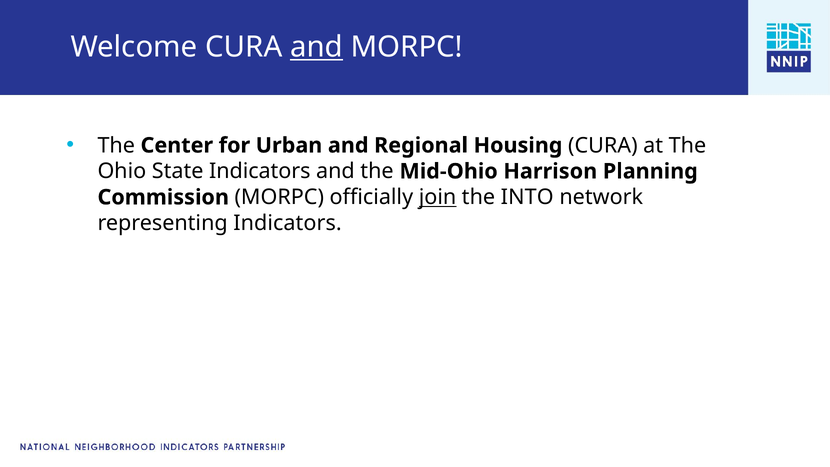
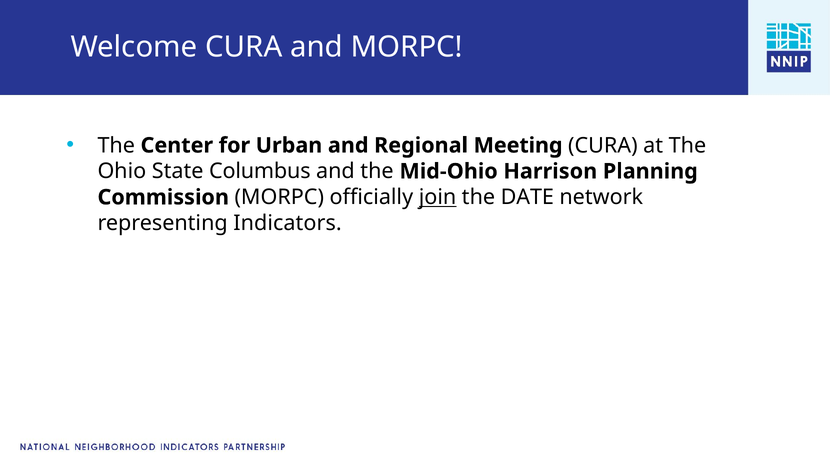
and underline: present -> none (317, 47)
Housing: Housing -> Meeting (518, 145)
State Indicators: Indicators -> Columbus (260, 171)
INTO: INTO -> DATE (527, 197)
